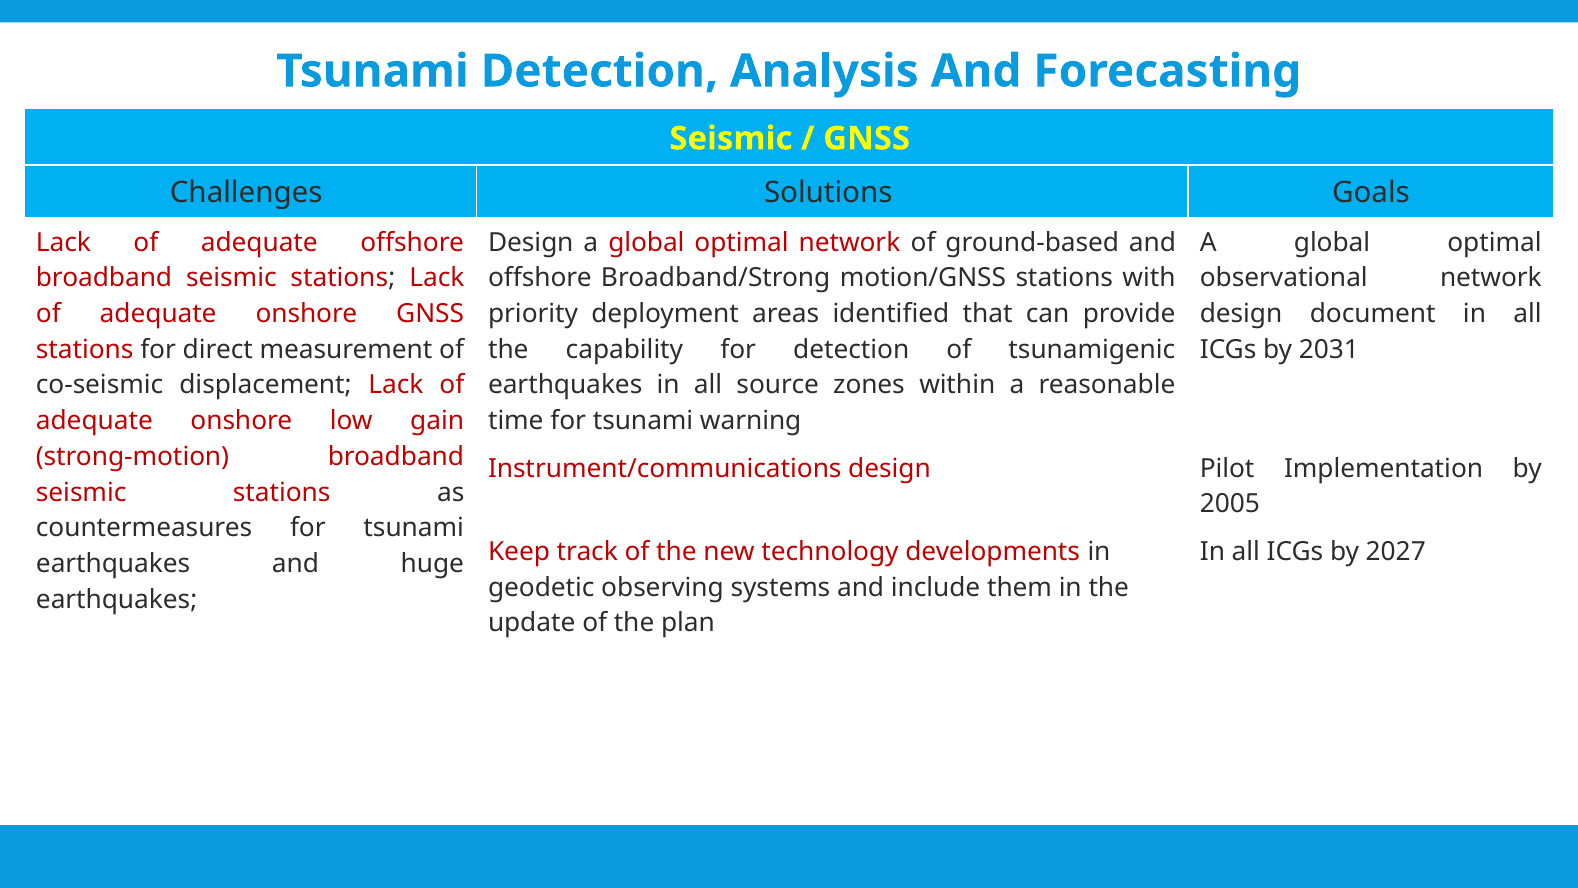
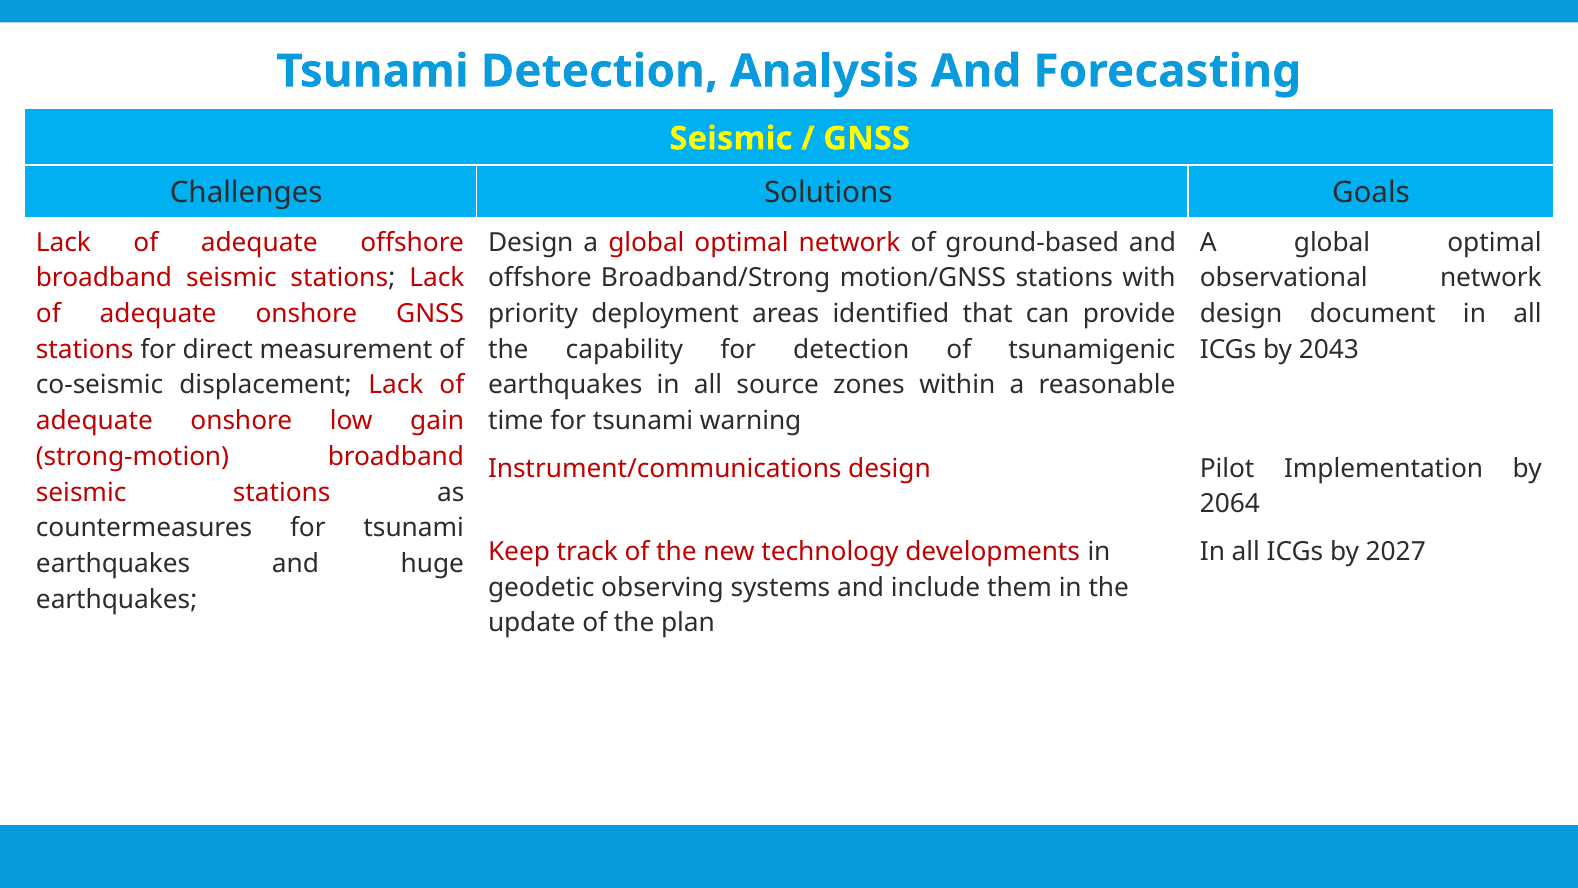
2031: 2031 -> 2043 (1329, 349)
2005: 2005 -> 2064 (1230, 504)
